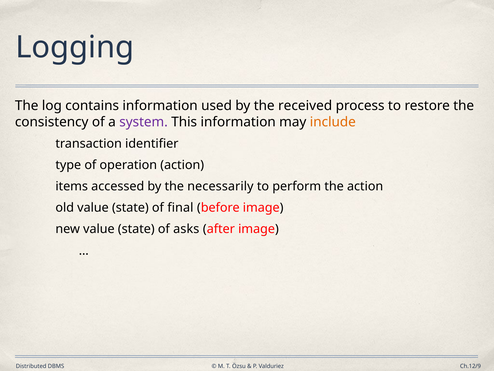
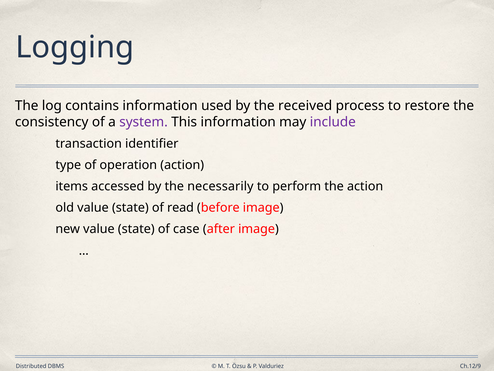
include colour: orange -> purple (333, 122)
final: final -> read (180, 208)
asks: asks -> case (186, 229)
